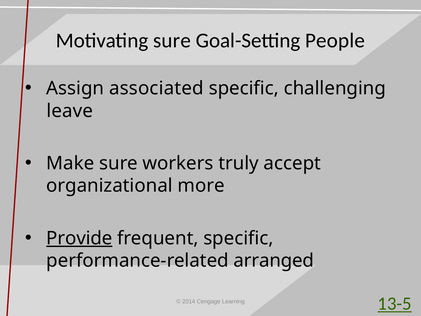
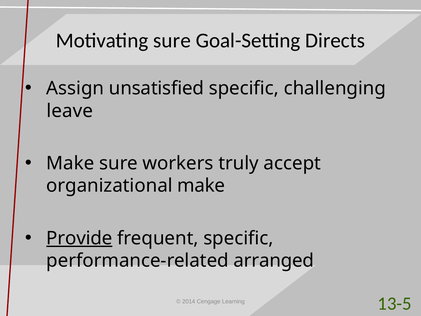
People: People -> Directs (335, 40)
associated: associated -> unsatisfied (157, 88)
organizational more: more -> make (201, 186)
13-5 underline: present -> none (395, 303)
